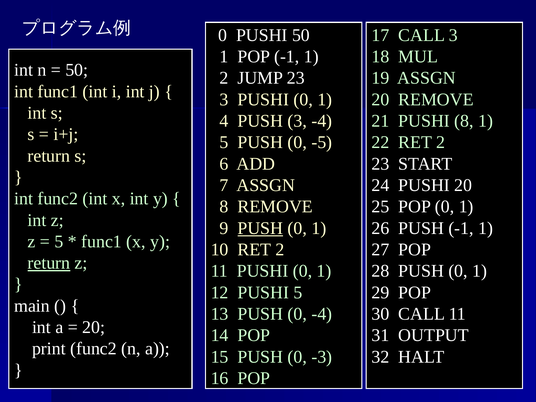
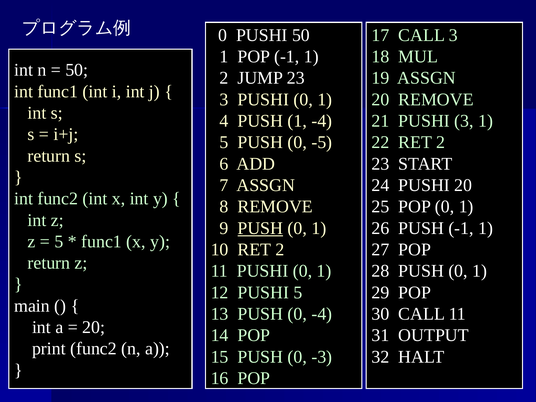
PUSH 3: 3 -> 1 (297, 121)
PUSHI 8: 8 -> 3 (464, 121)
return underline: present -> none (49, 263)
